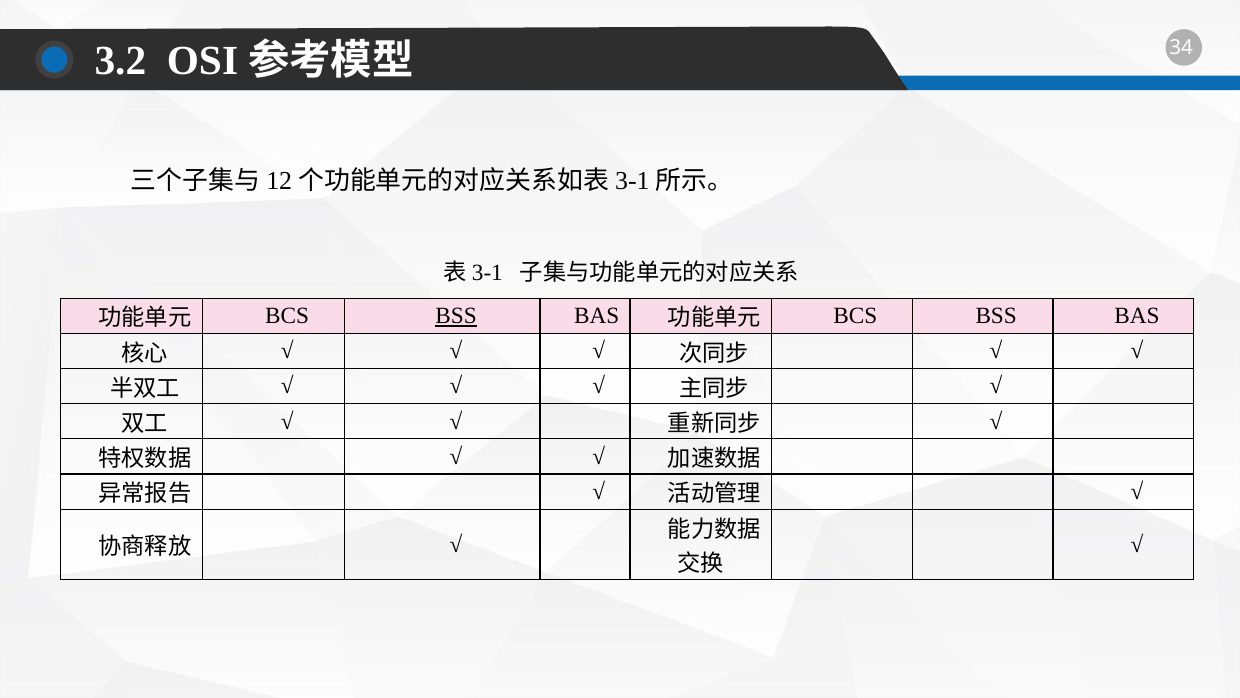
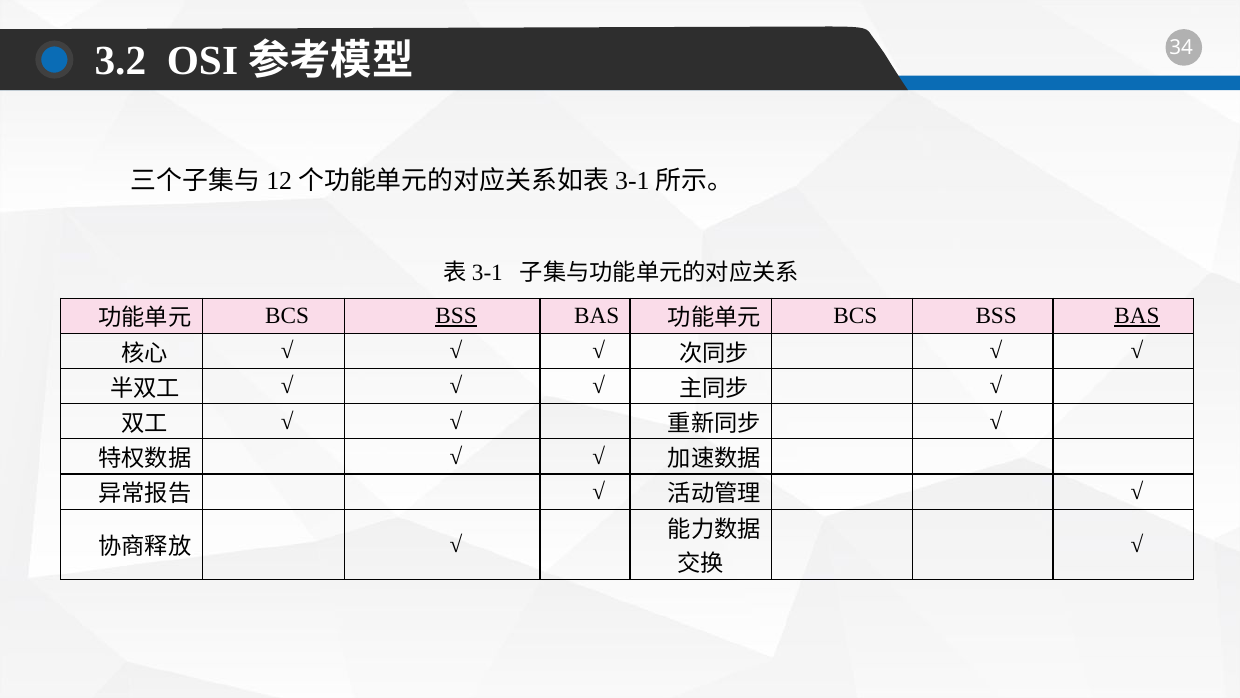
BAS underline: none -> present (1137, 316)
